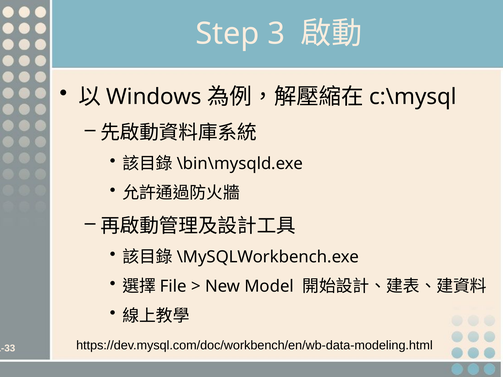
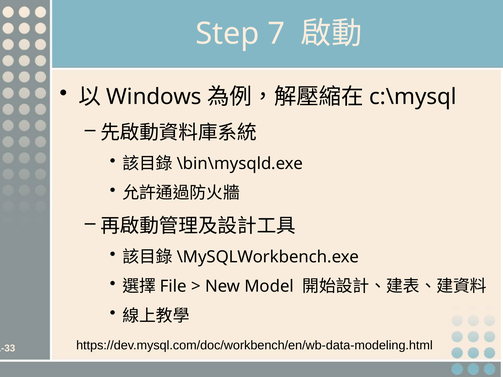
3: 3 -> 7 (276, 34)
